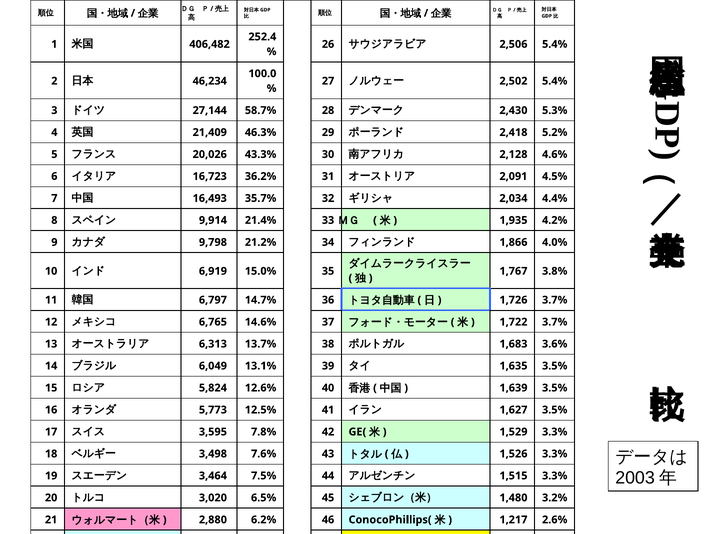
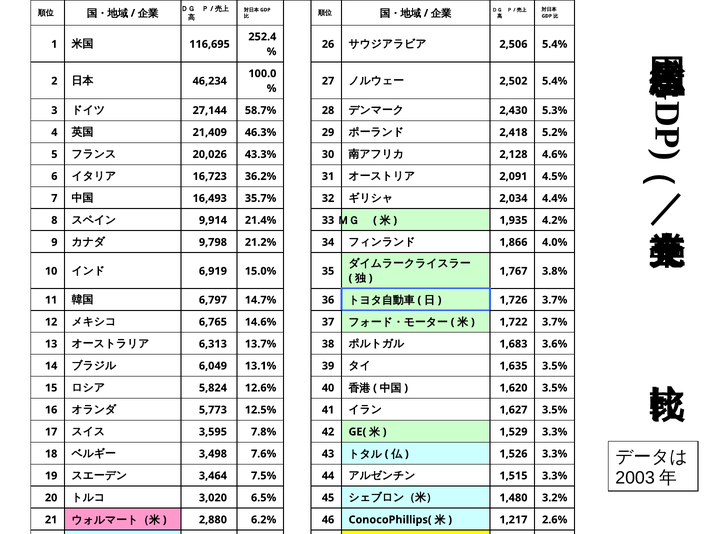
406,482: 406,482 -> 116,695 (210, 44)
1,639: 1,639 -> 1,620 (513, 388)
